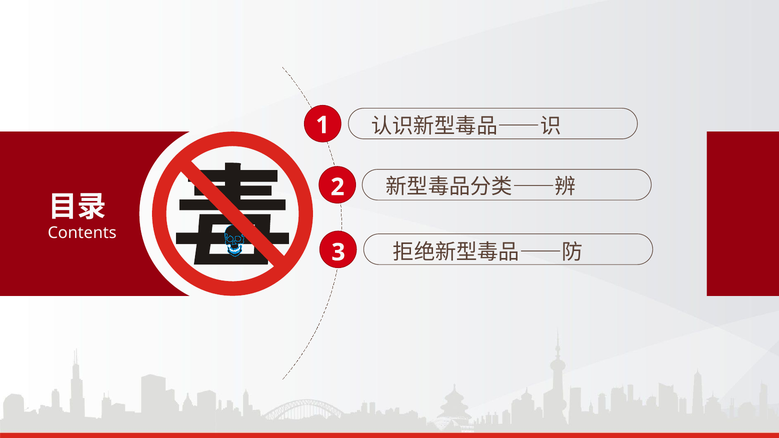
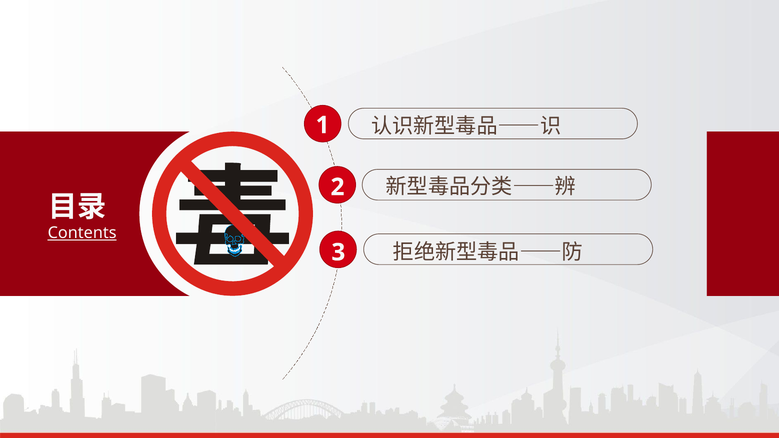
Contents underline: none -> present (82, 233)
